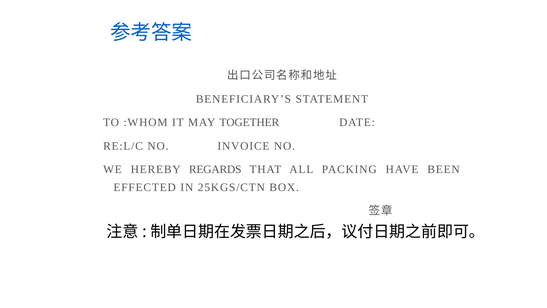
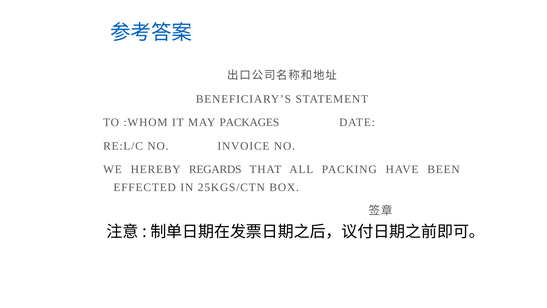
TOGETHER: TOGETHER -> PACKAGES (249, 122)
